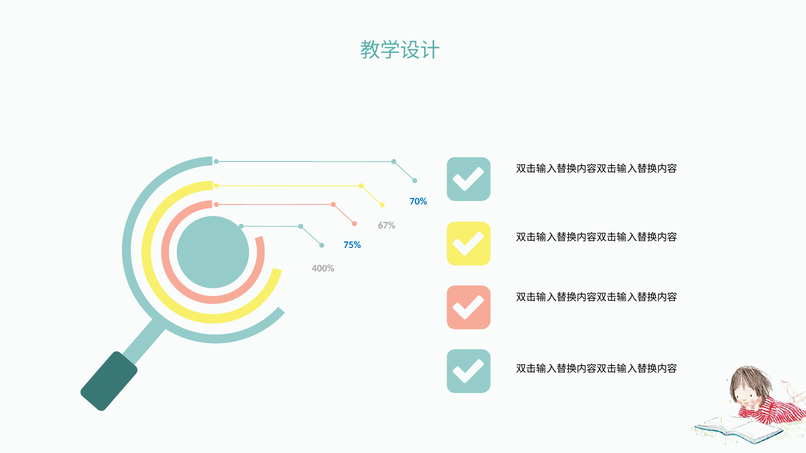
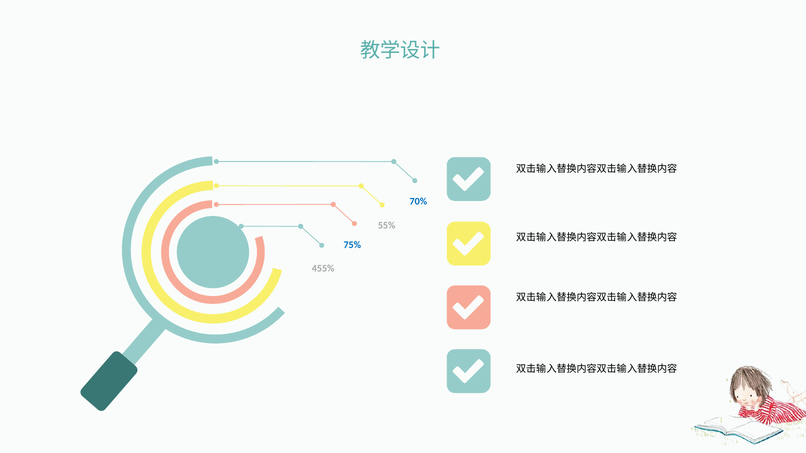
67%: 67% -> 55% (387, 226)
400%: 400% -> 455% (323, 269)
